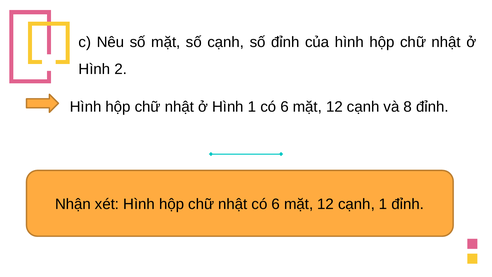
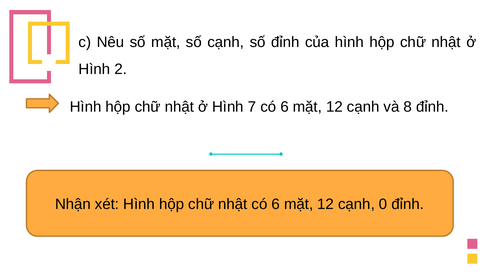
Hình 1: 1 -> 7 (252, 107)
cạnh 1: 1 -> 0 (383, 204)
